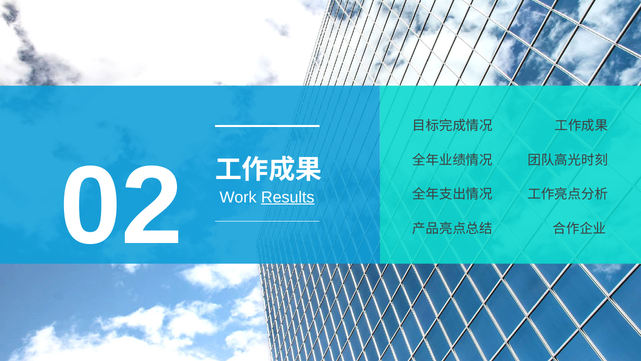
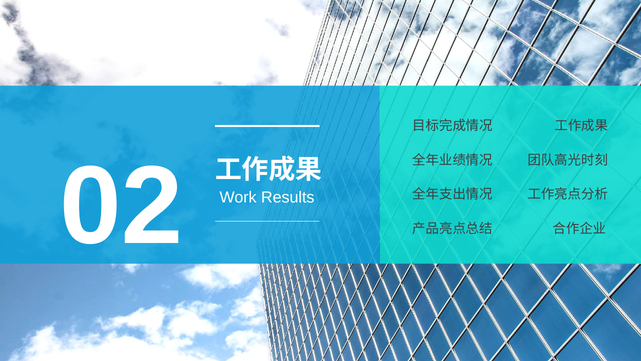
Results underline: present -> none (288, 197)
